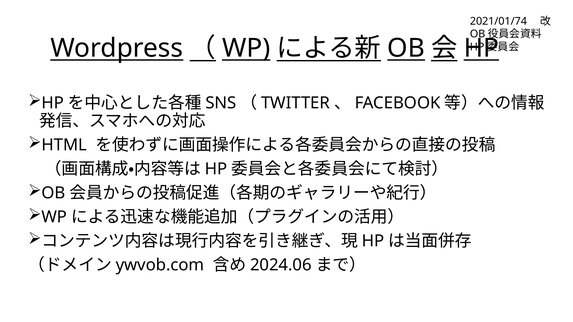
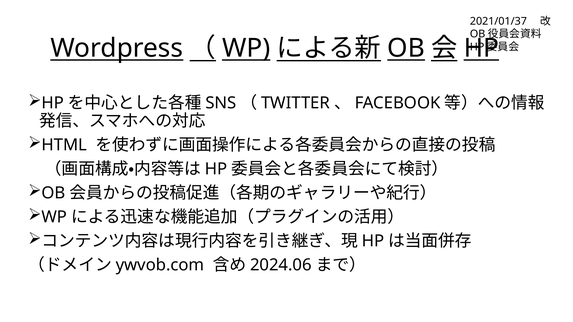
2021/01/74: 2021/01/74 -> 2021/01/37 (498, 21)
